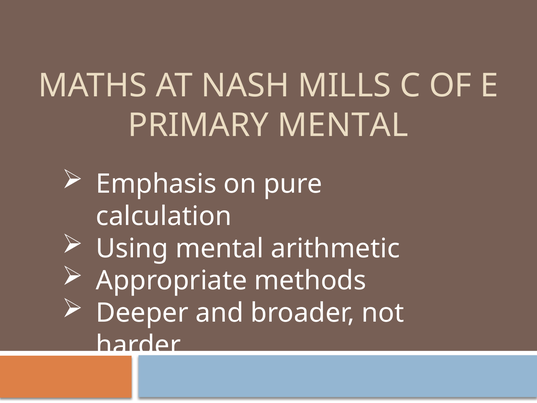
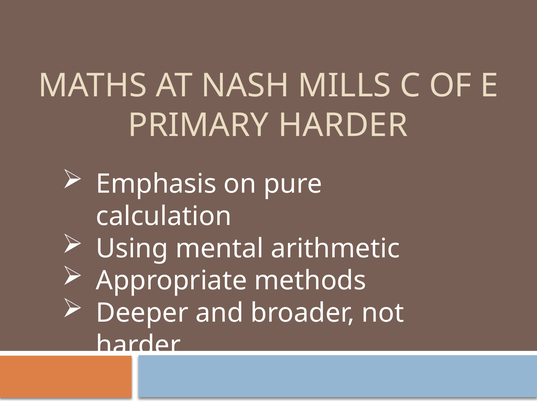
PRIMARY MENTAL: MENTAL -> HARDER (343, 125)
